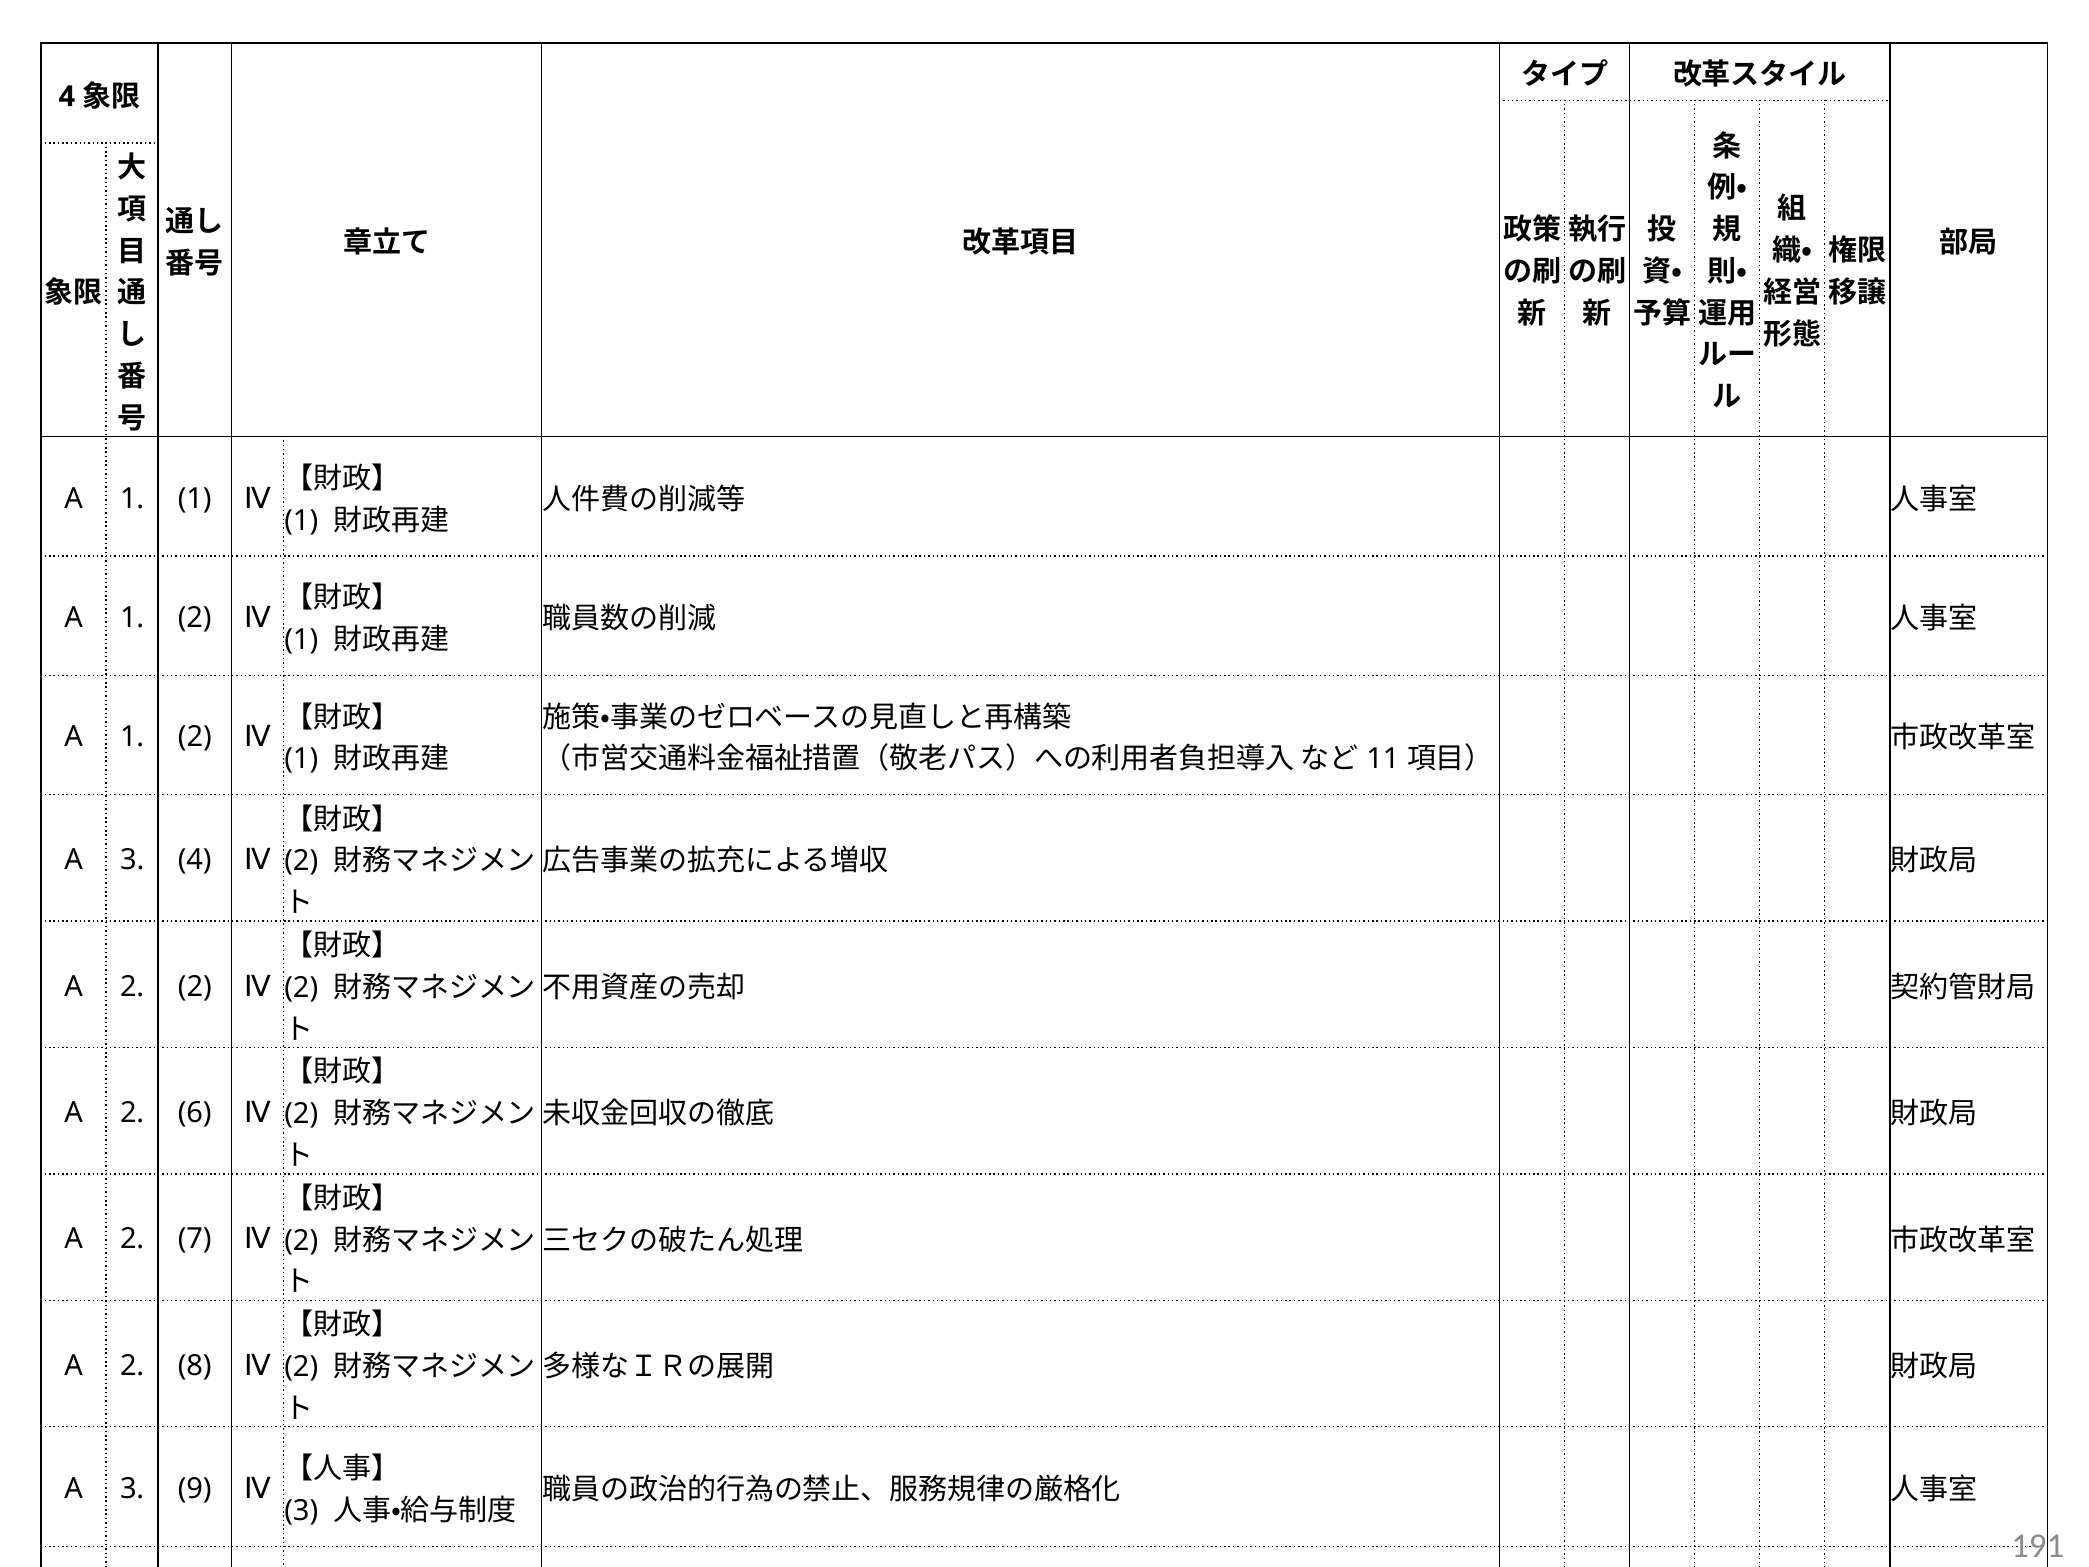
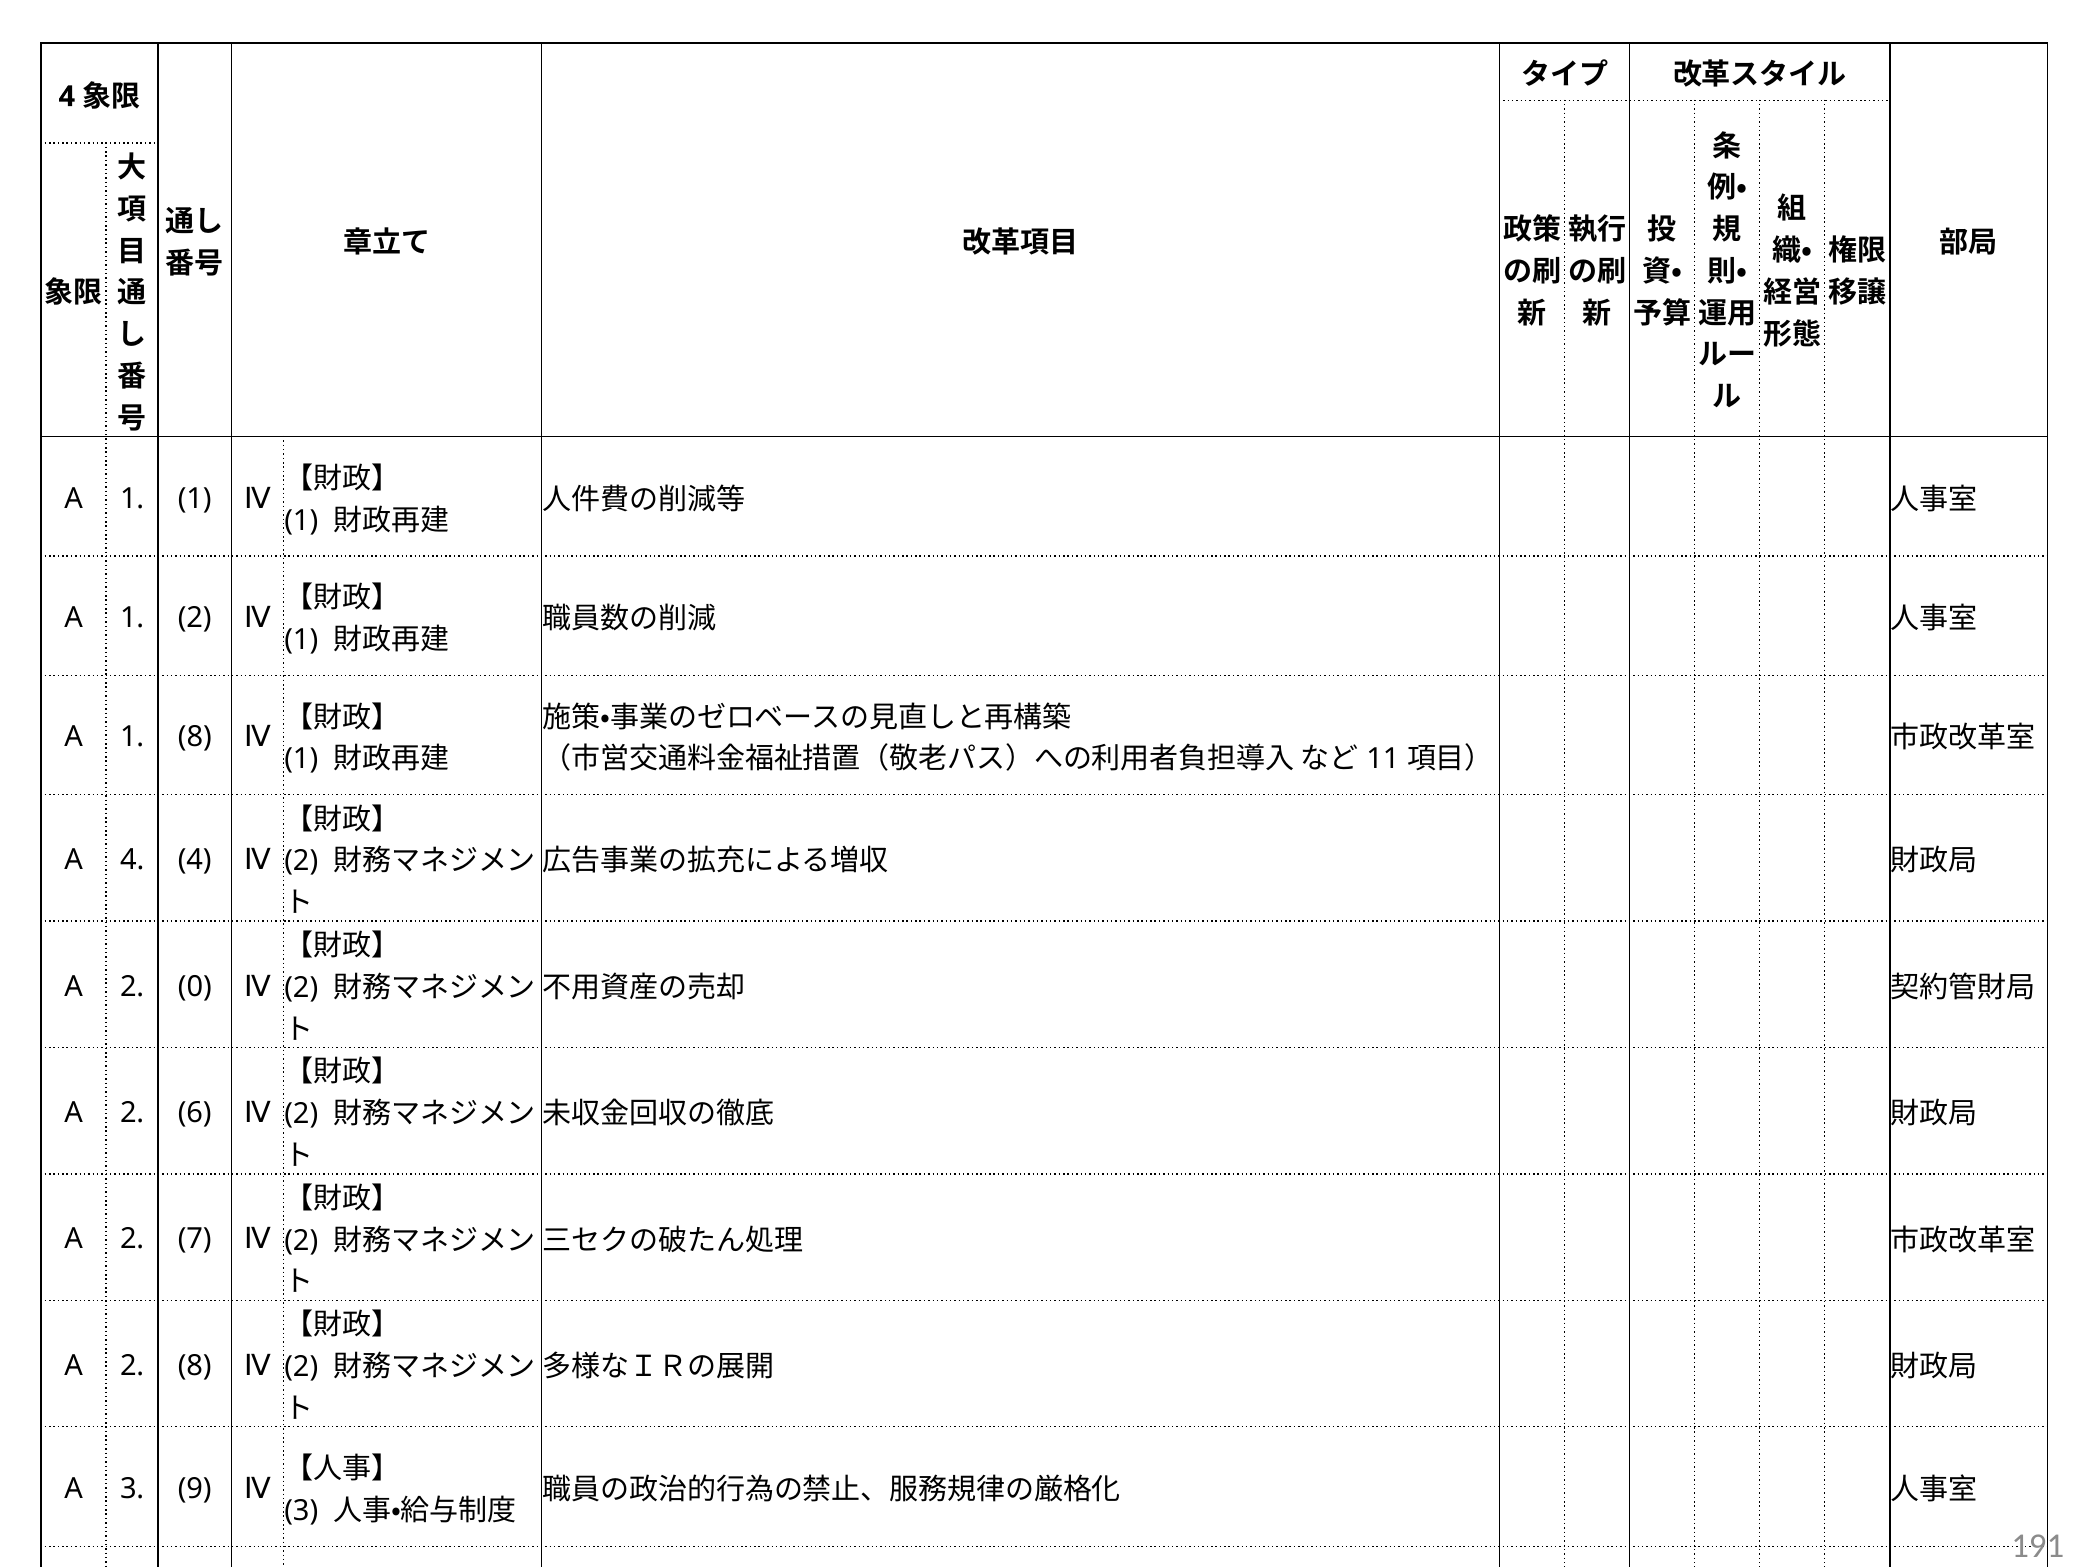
2: 2 -> 8 (195, 737)
3: 3 -> 4 (132, 860)
2 2: 2 -> 0 (195, 986)
